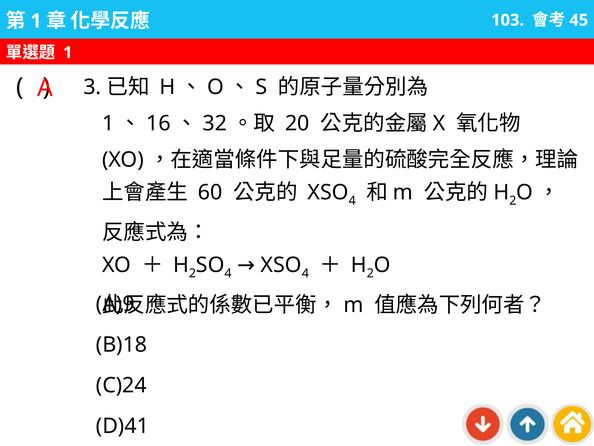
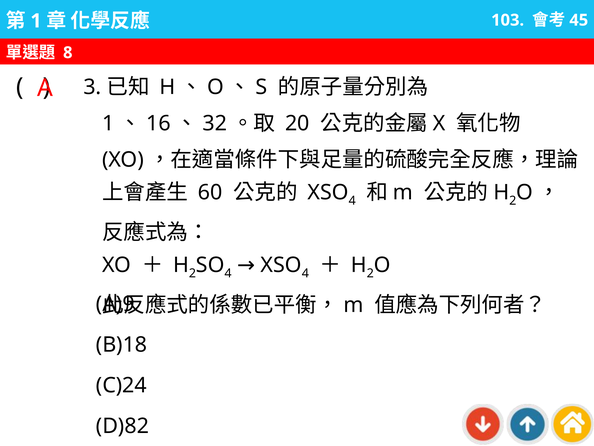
1: 1 -> 8 (68, 53)
D)41: D)41 -> D)82 (122, 425)
